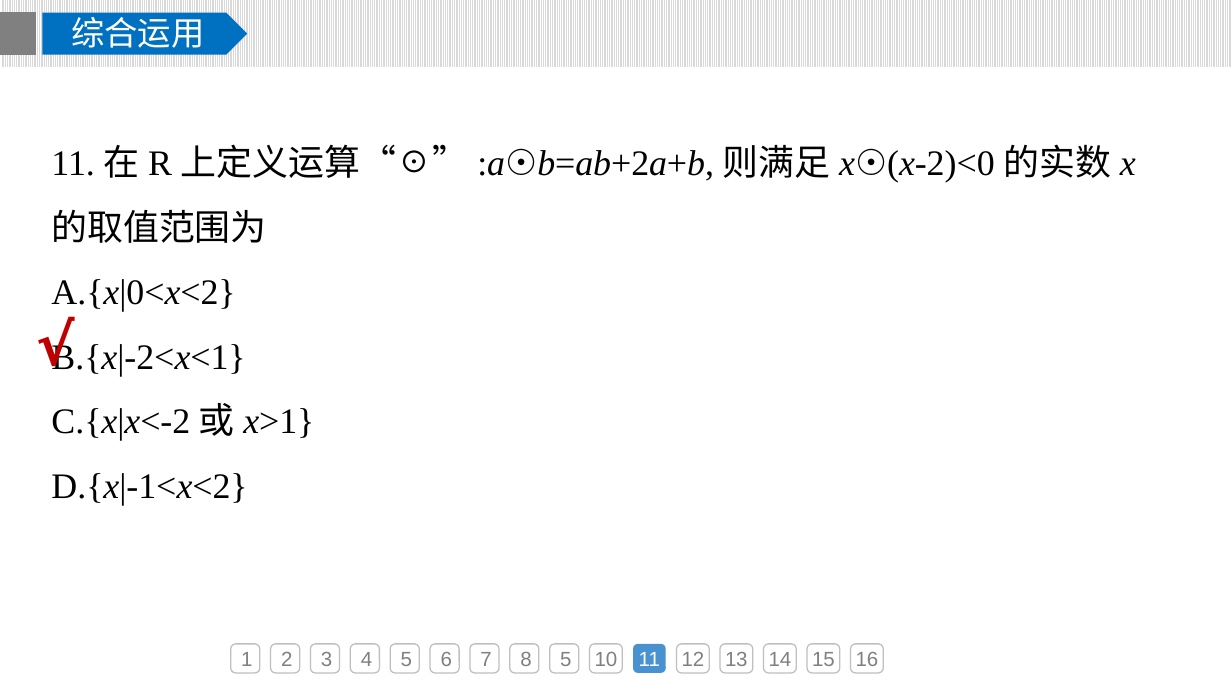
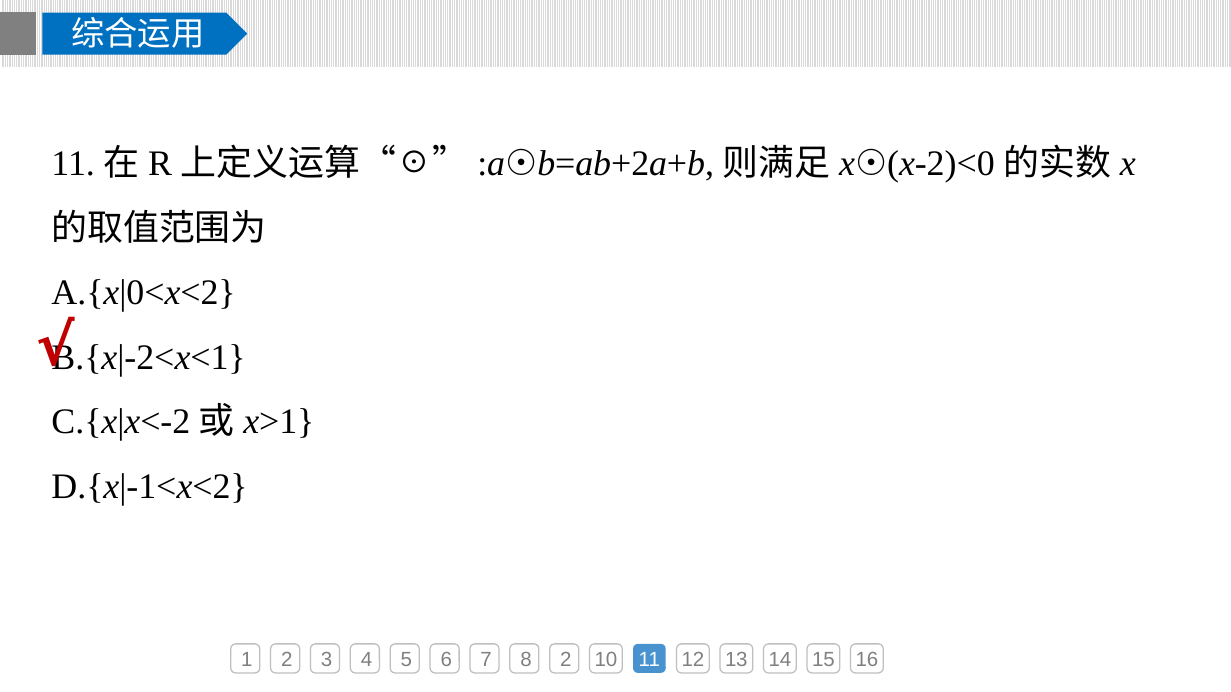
8 5: 5 -> 2 (566, 660)
